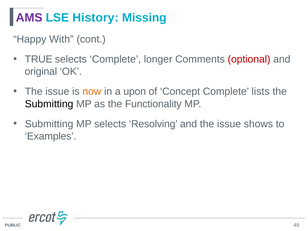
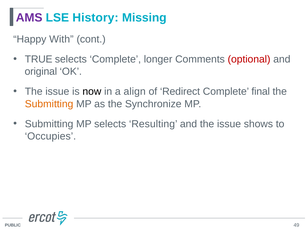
now colour: orange -> black (92, 92)
upon: upon -> align (135, 92)
Concept: Concept -> Redirect (180, 92)
lists: lists -> final (261, 92)
Submitting colour: black -> orange (49, 104)
Functionality: Functionality -> Synchronize (153, 104)
Resolving: Resolving -> Resulting (153, 124)
Examples: Examples -> Occupies (50, 136)
